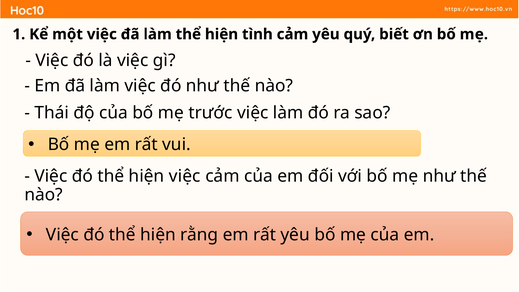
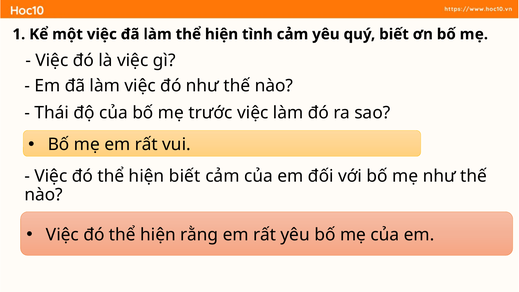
hiện việc: việc -> biết (185, 176)
